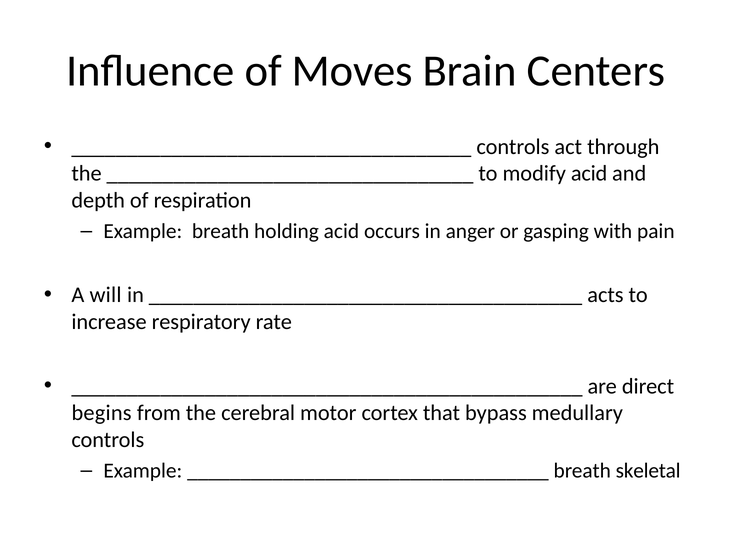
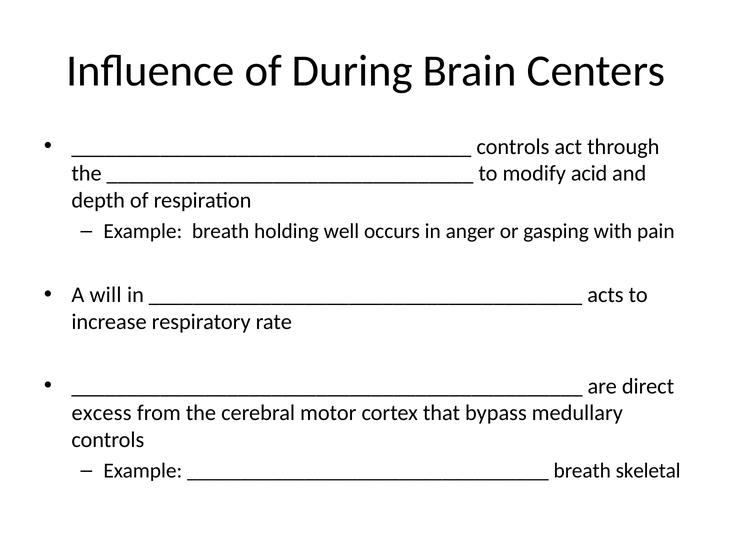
Moves: Moves -> During (352, 71)
holding acid: acid -> well (341, 231)
begins: begins -> excess (102, 413)
